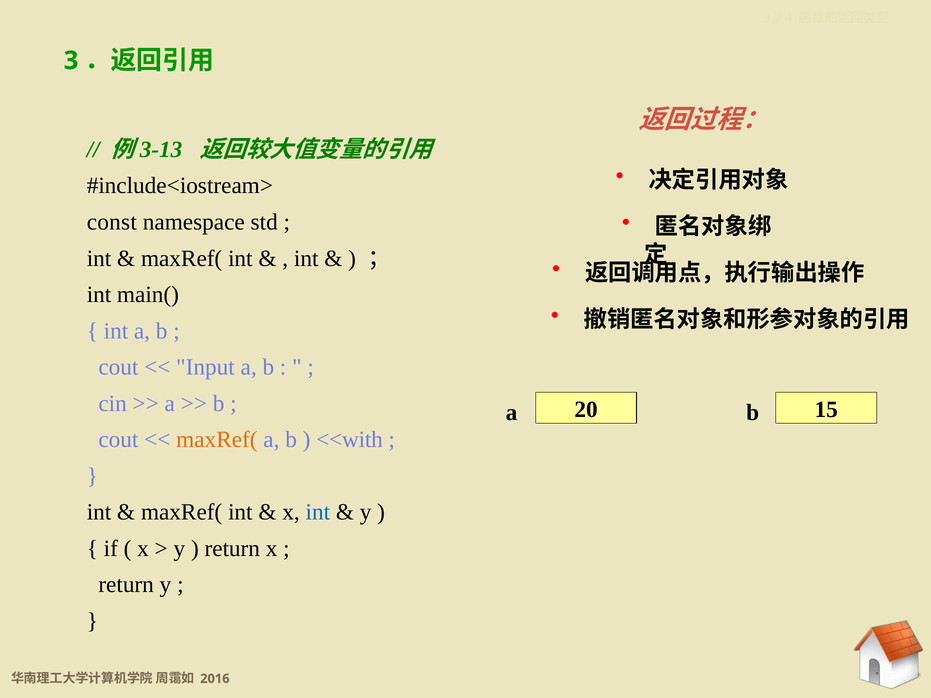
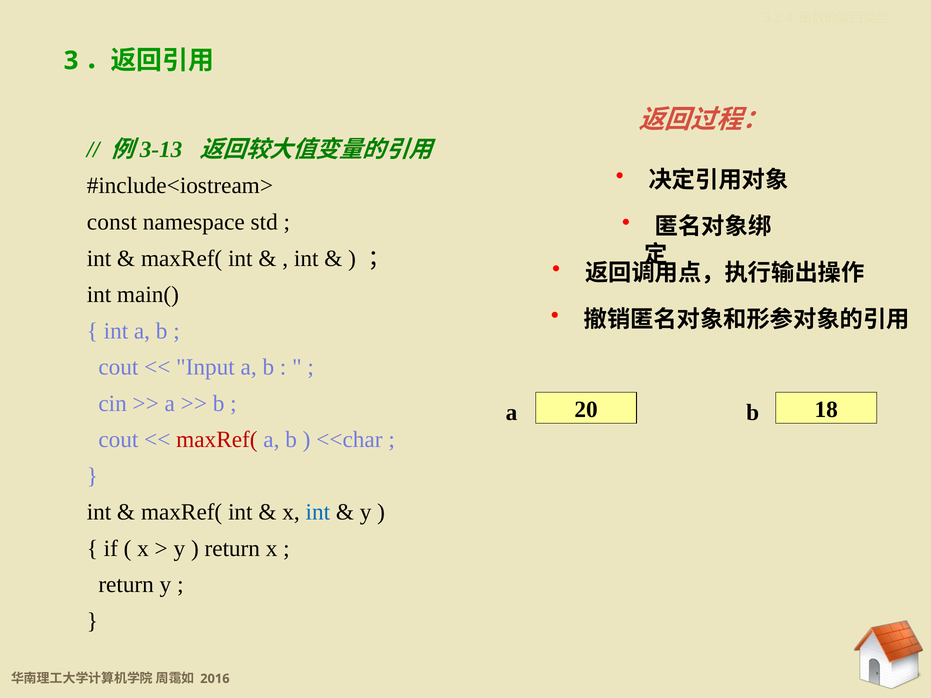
15: 15 -> 18 (826, 410)
maxRef( colour: orange -> red (217, 440)
<<with: <<with -> <<char (349, 440)
